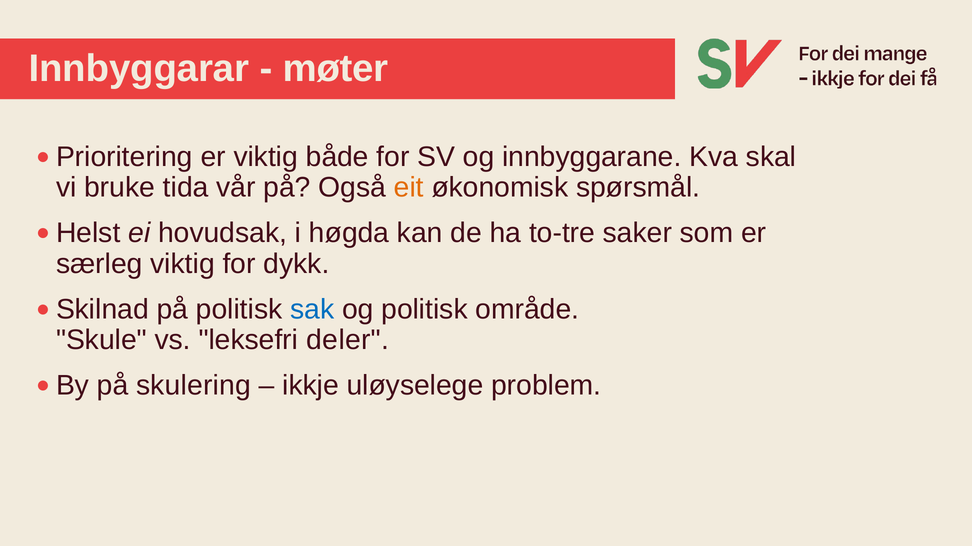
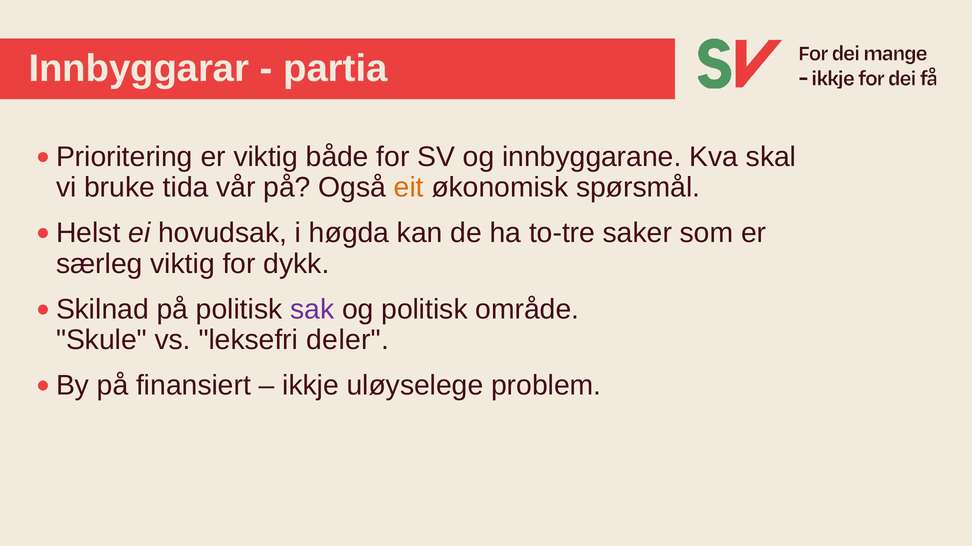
møter: møter -> partia (335, 69)
sak colour: blue -> purple (312, 310)
skulering: skulering -> finansiert (194, 386)
